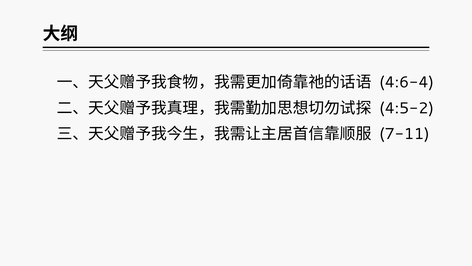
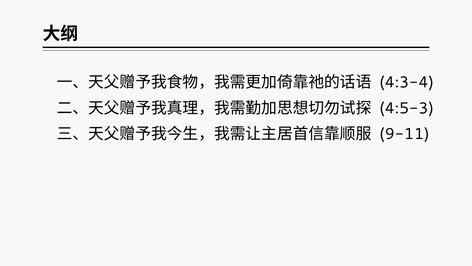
4:6-4: 4:6-4 -> 4:3-4 (407, 82)
4:5-2: 4:5-2 -> 4:5-3 (407, 108)
7-11: 7-11 -> 9-11 (404, 134)
